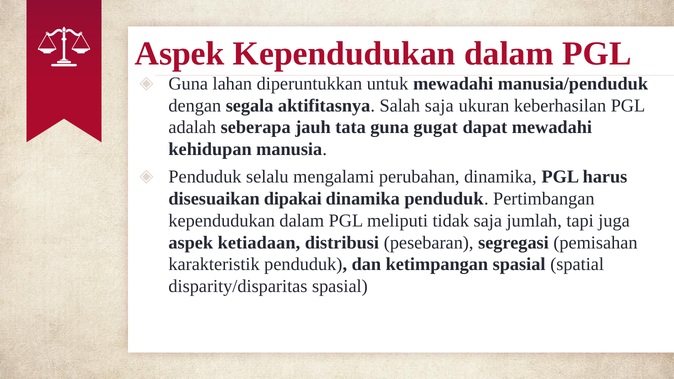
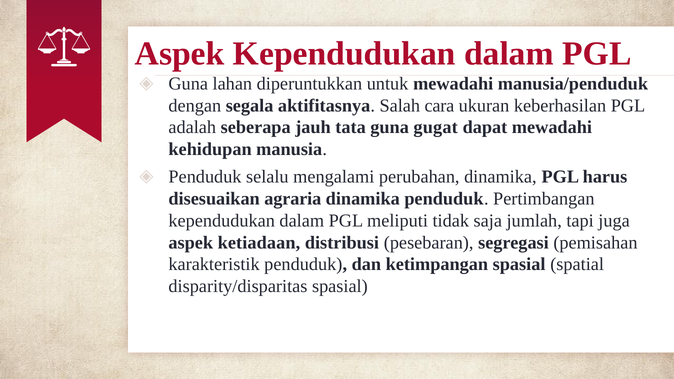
Salah saja: saja -> cara (439, 106)
dipakai: dipakai -> agraria (293, 199)
